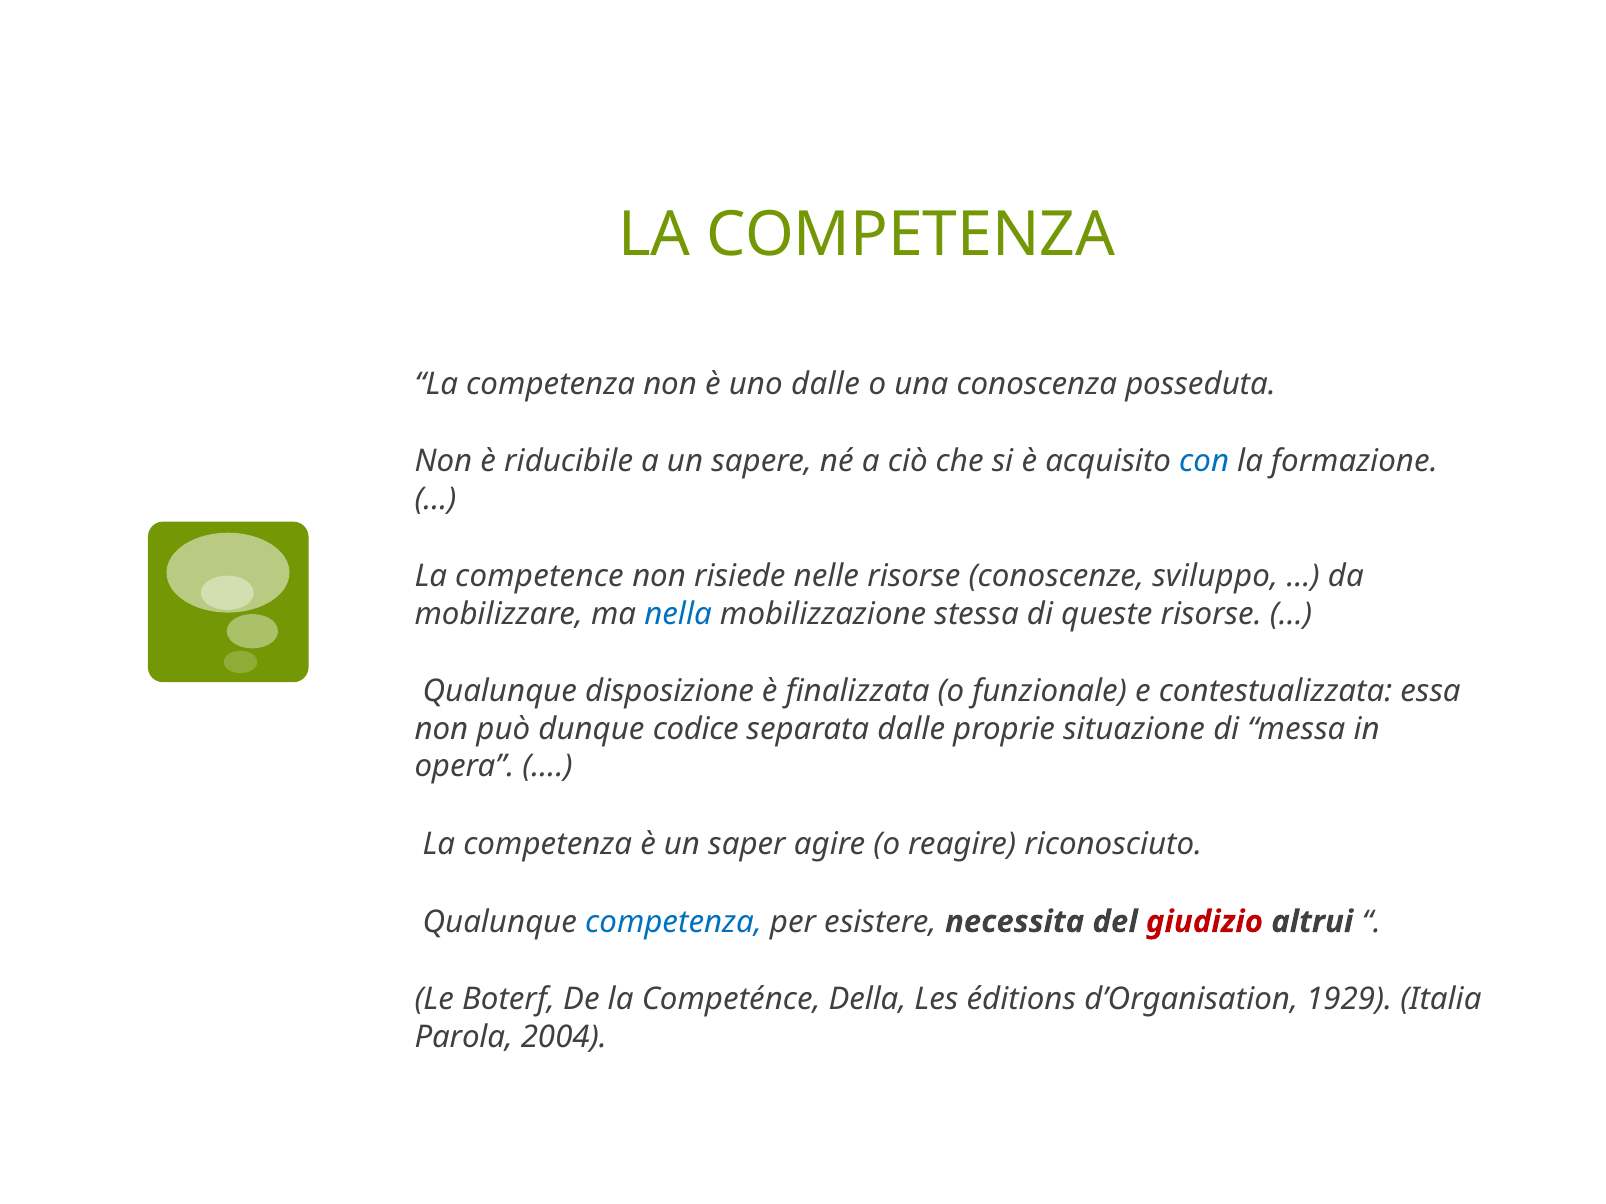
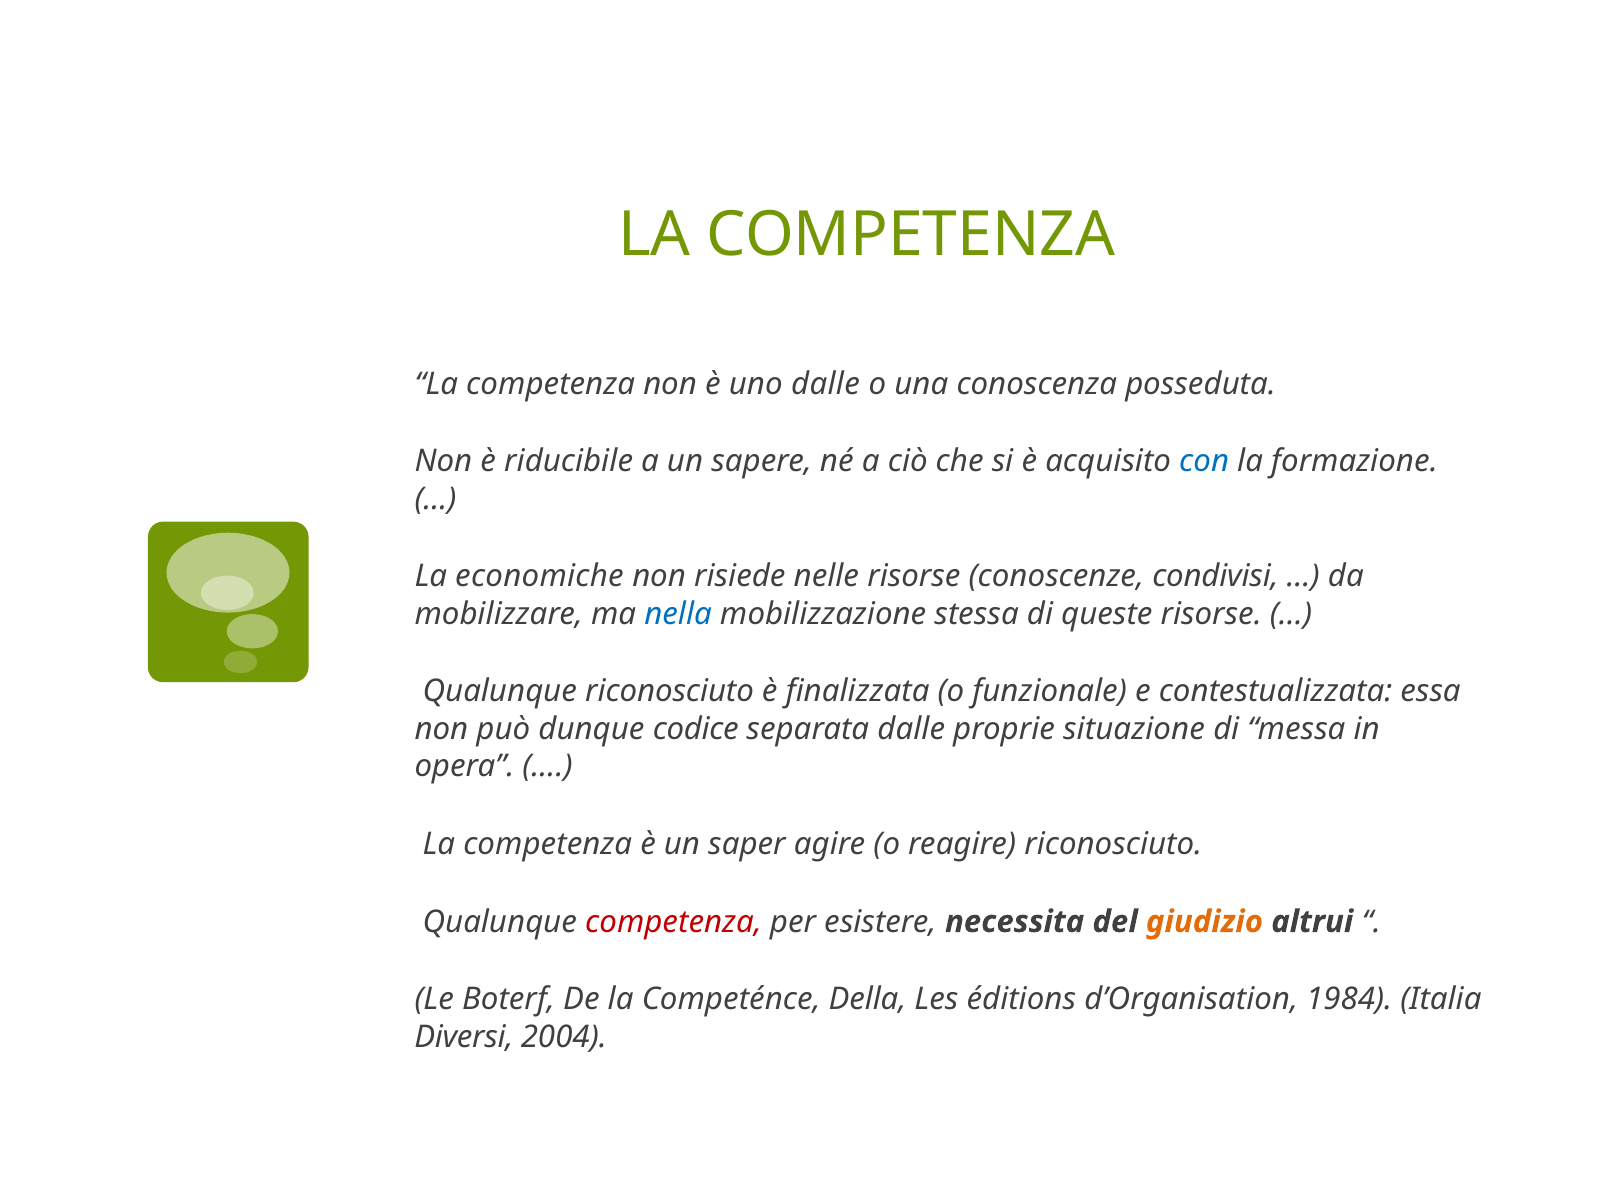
competence: competence -> economiche (540, 577)
sviluppo: sviluppo -> condivisi (1215, 577)
Qualunque disposizione: disposizione -> riconosciuto (670, 692)
competenza colour: blue -> red (674, 922)
giudizio colour: red -> orange (1204, 922)
1929: 1929 -> 1984 (1349, 1000)
Parola: Parola -> Diversi (464, 1037)
